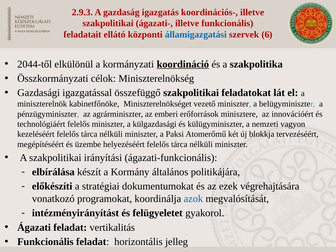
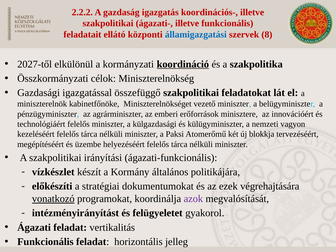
2.9.3: 2.9.3 -> 2.2.2 (82, 12)
6: 6 -> 8 (267, 35)
2044-től: 2044-től -> 2027-től (35, 64)
elbírálása: elbírálása -> vízkészlet (53, 172)
vonatkozó underline: none -> present (53, 199)
azok colour: blue -> purple (193, 199)
